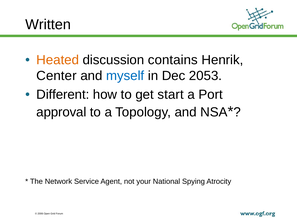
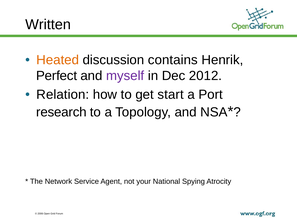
Center: Center -> Perfect (57, 76)
myself colour: blue -> purple (125, 76)
2053: 2053 -> 2012 (206, 76)
Different: Different -> Relation (63, 94)
approval: approval -> research (61, 112)
